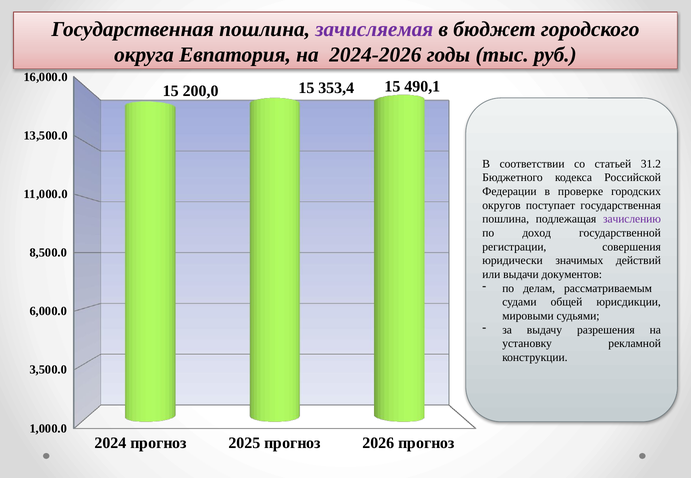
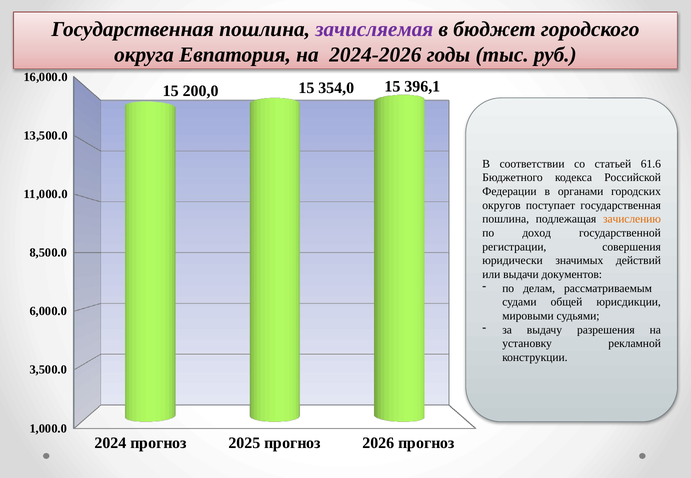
353,4: 353,4 -> 354,0 (336, 88)
490,1: 490,1 -> 396,1 (422, 86)
31.2: 31.2 -> 61.6 (651, 164)
проверке: проверке -> органами (581, 192)
зачислению colour: purple -> orange (632, 219)
